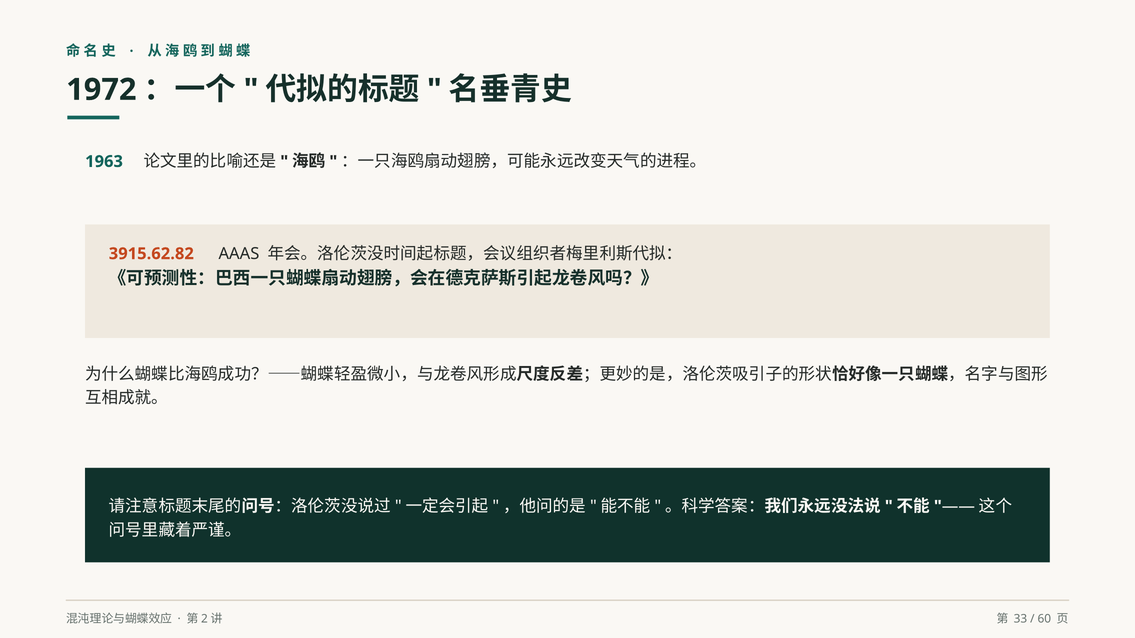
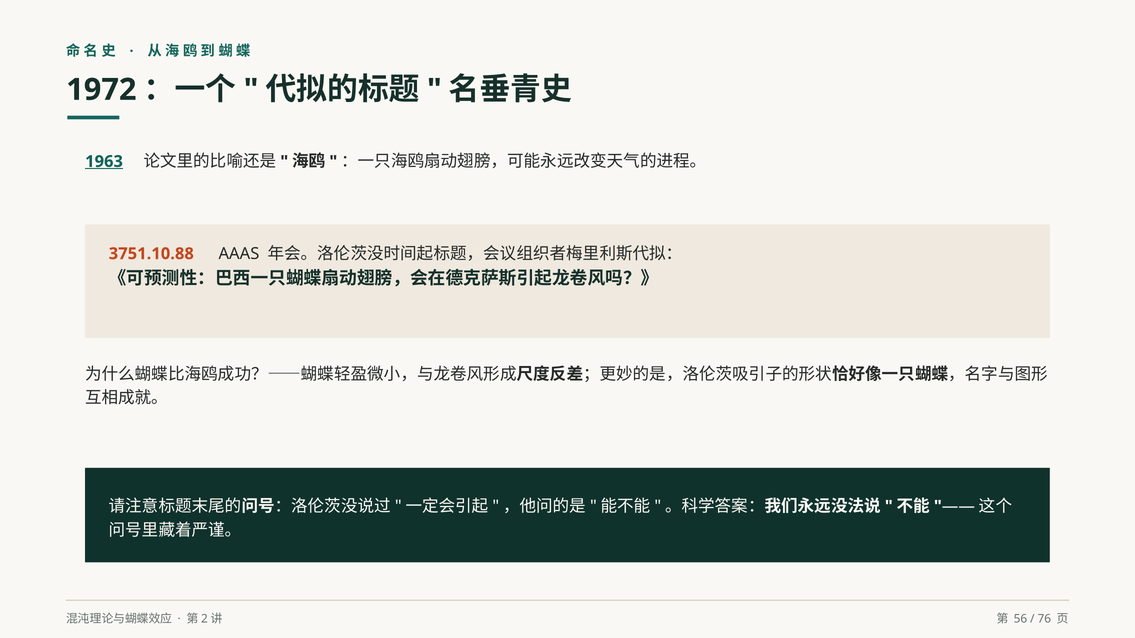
1963 underline: none -> present (104, 162)
3915.62.82: 3915.62.82 -> 3751.10.88 (151, 254)
33: 33 -> 56 (1020, 619)
60: 60 -> 76 (1044, 619)
